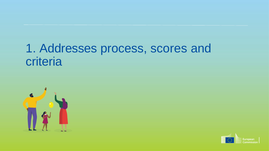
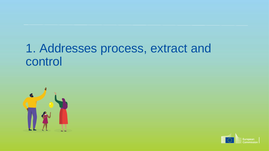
scores: scores -> extract (169, 48)
criteria: criteria -> control (44, 62)
